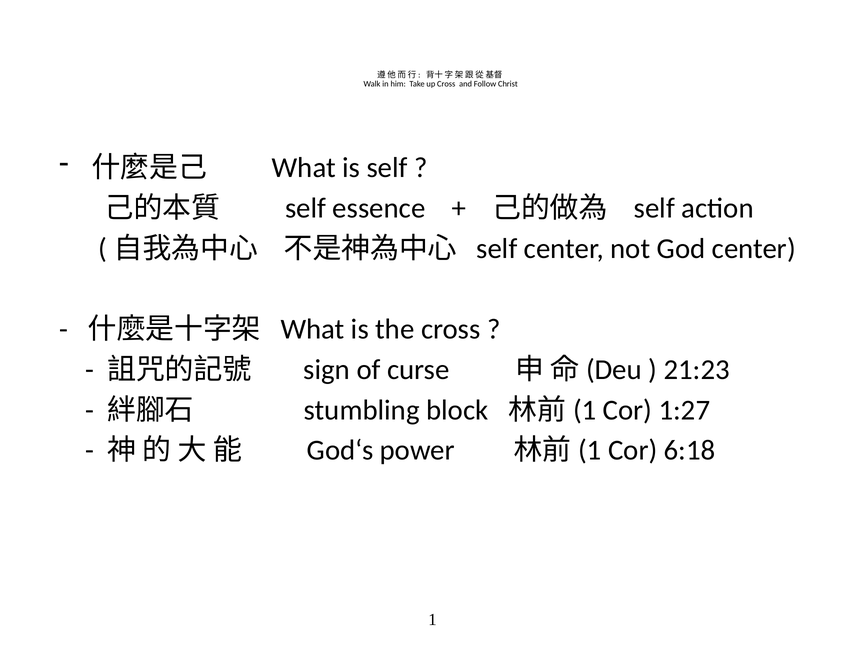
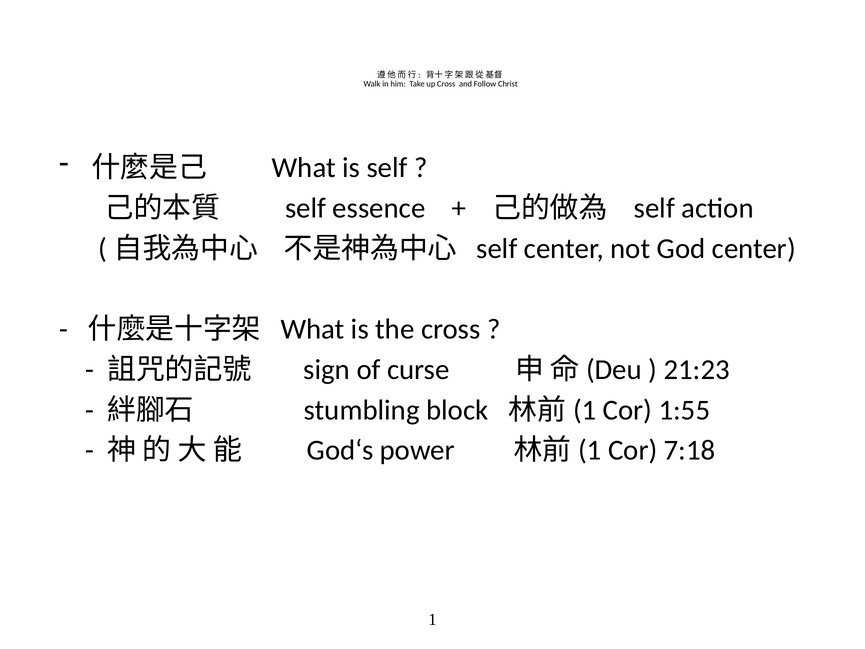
1:27: 1:27 -> 1:55 (684, 410)
6:18: 6:18 -> 7:18 (690, 450)
